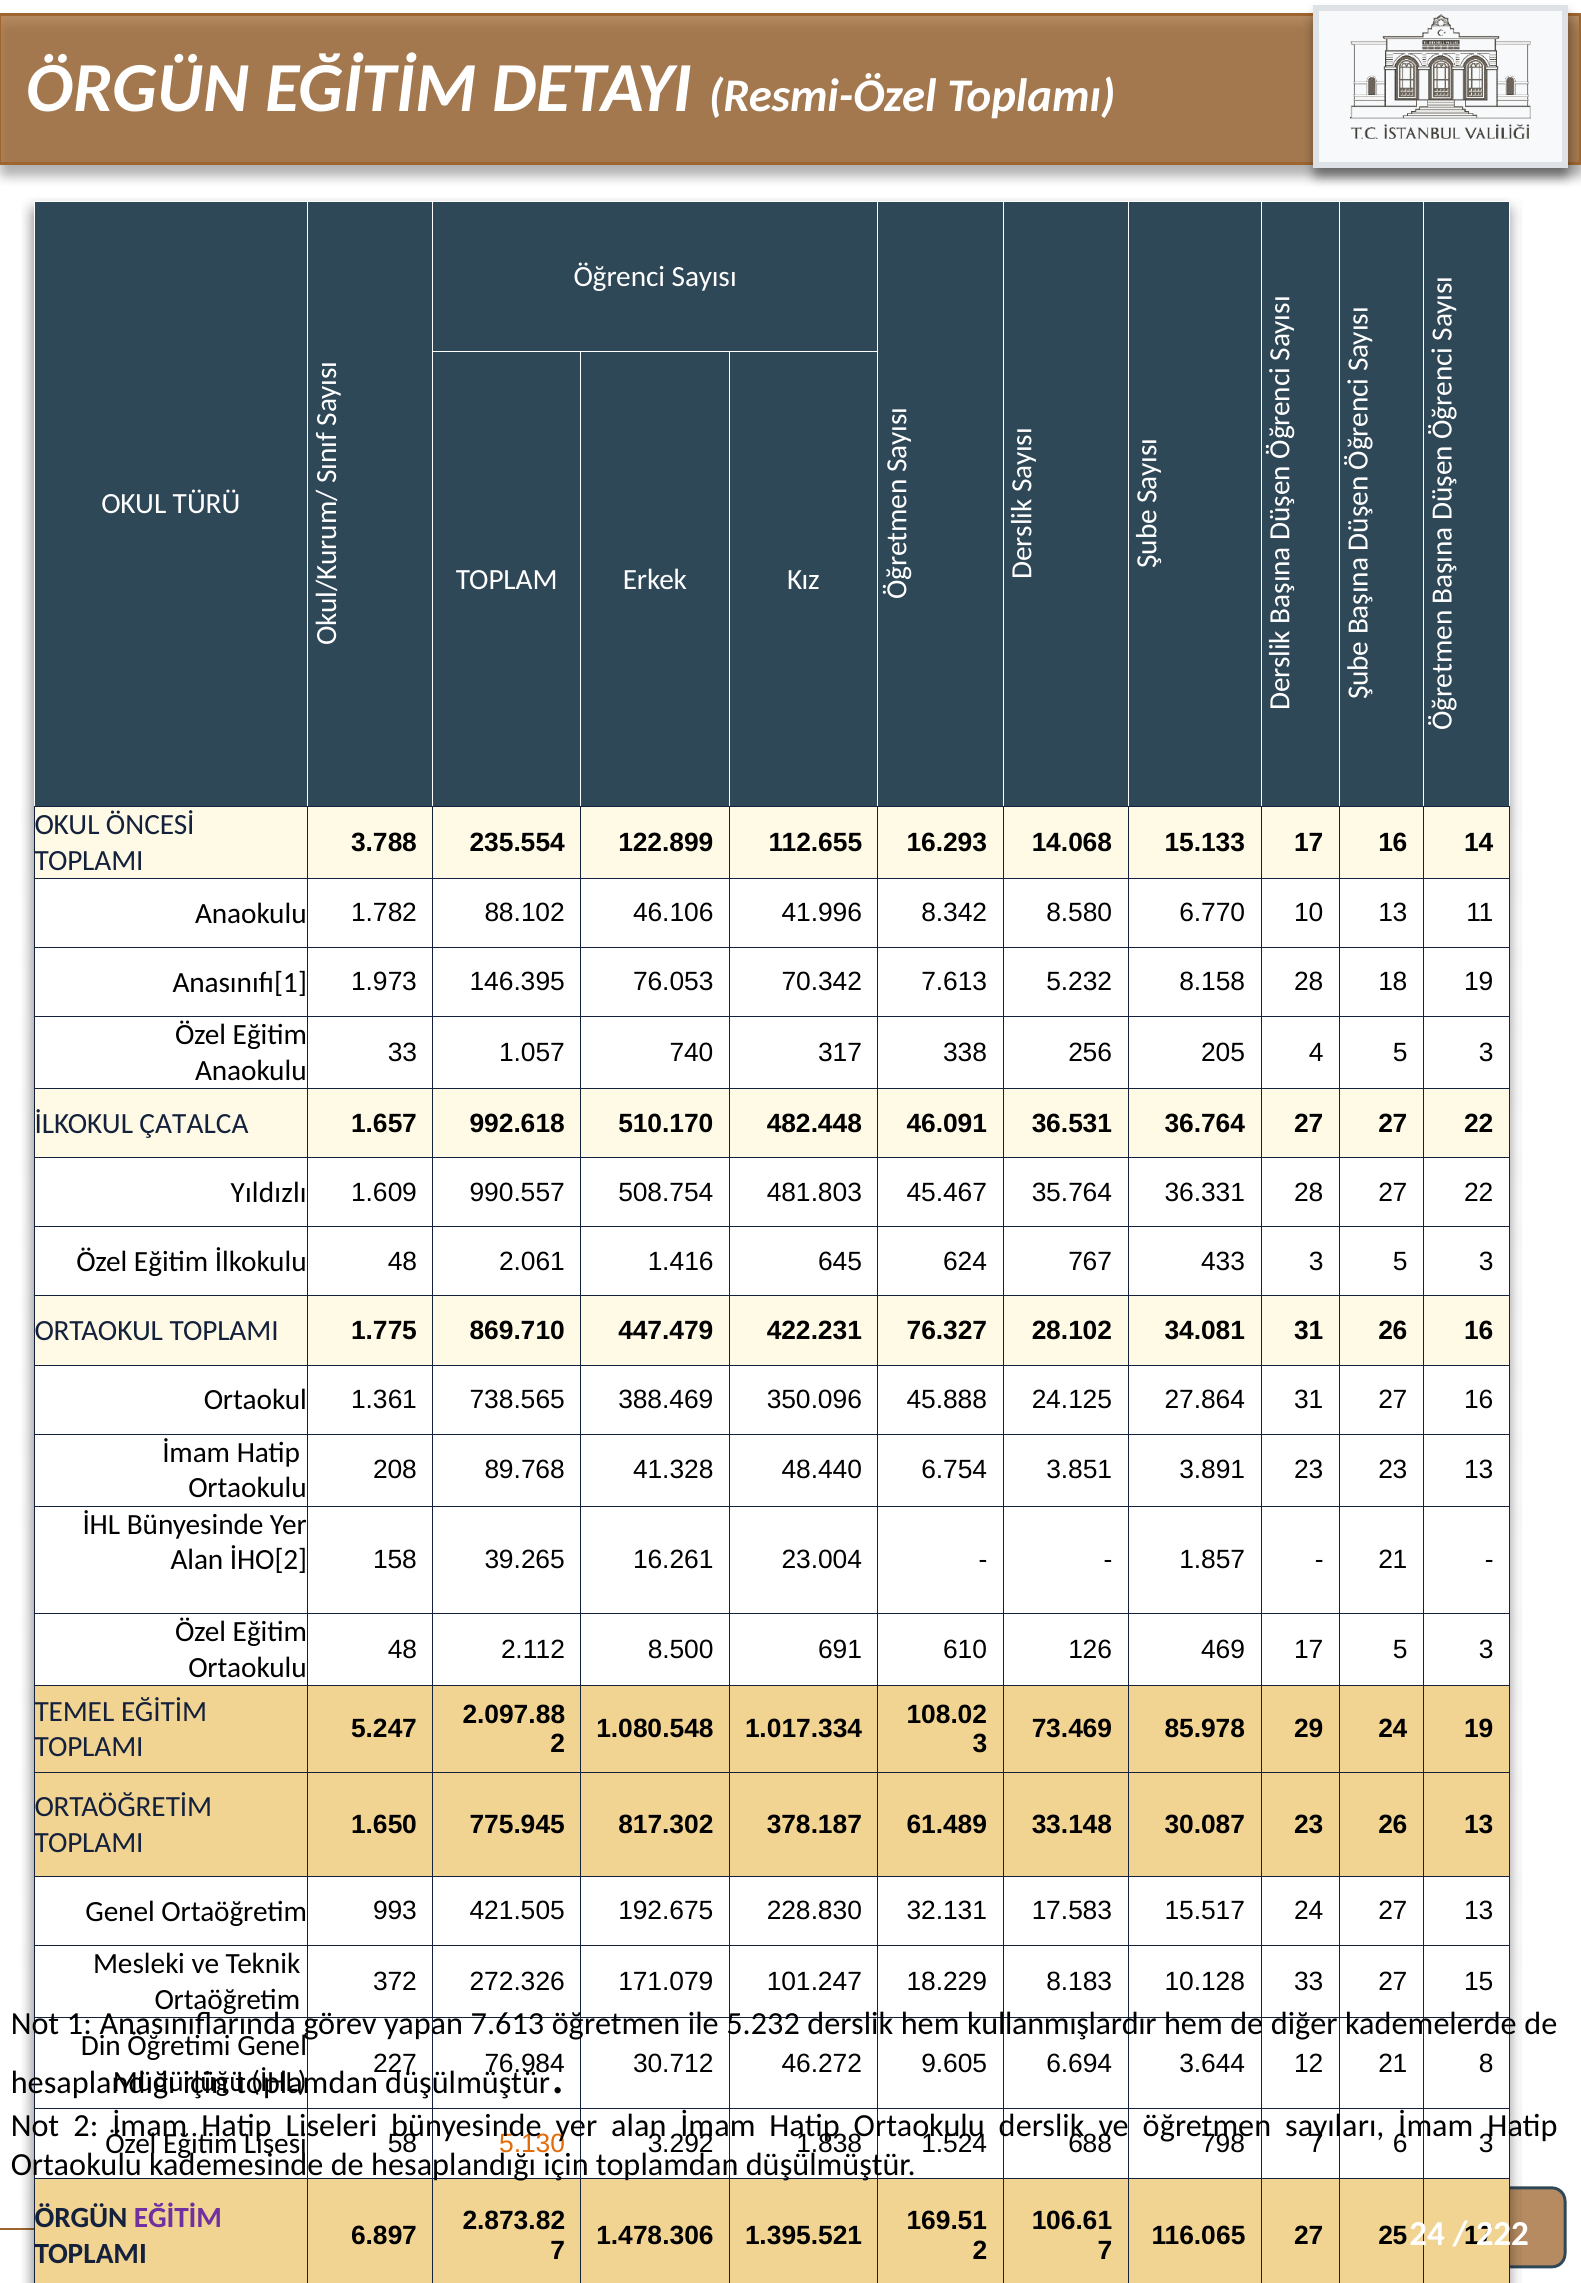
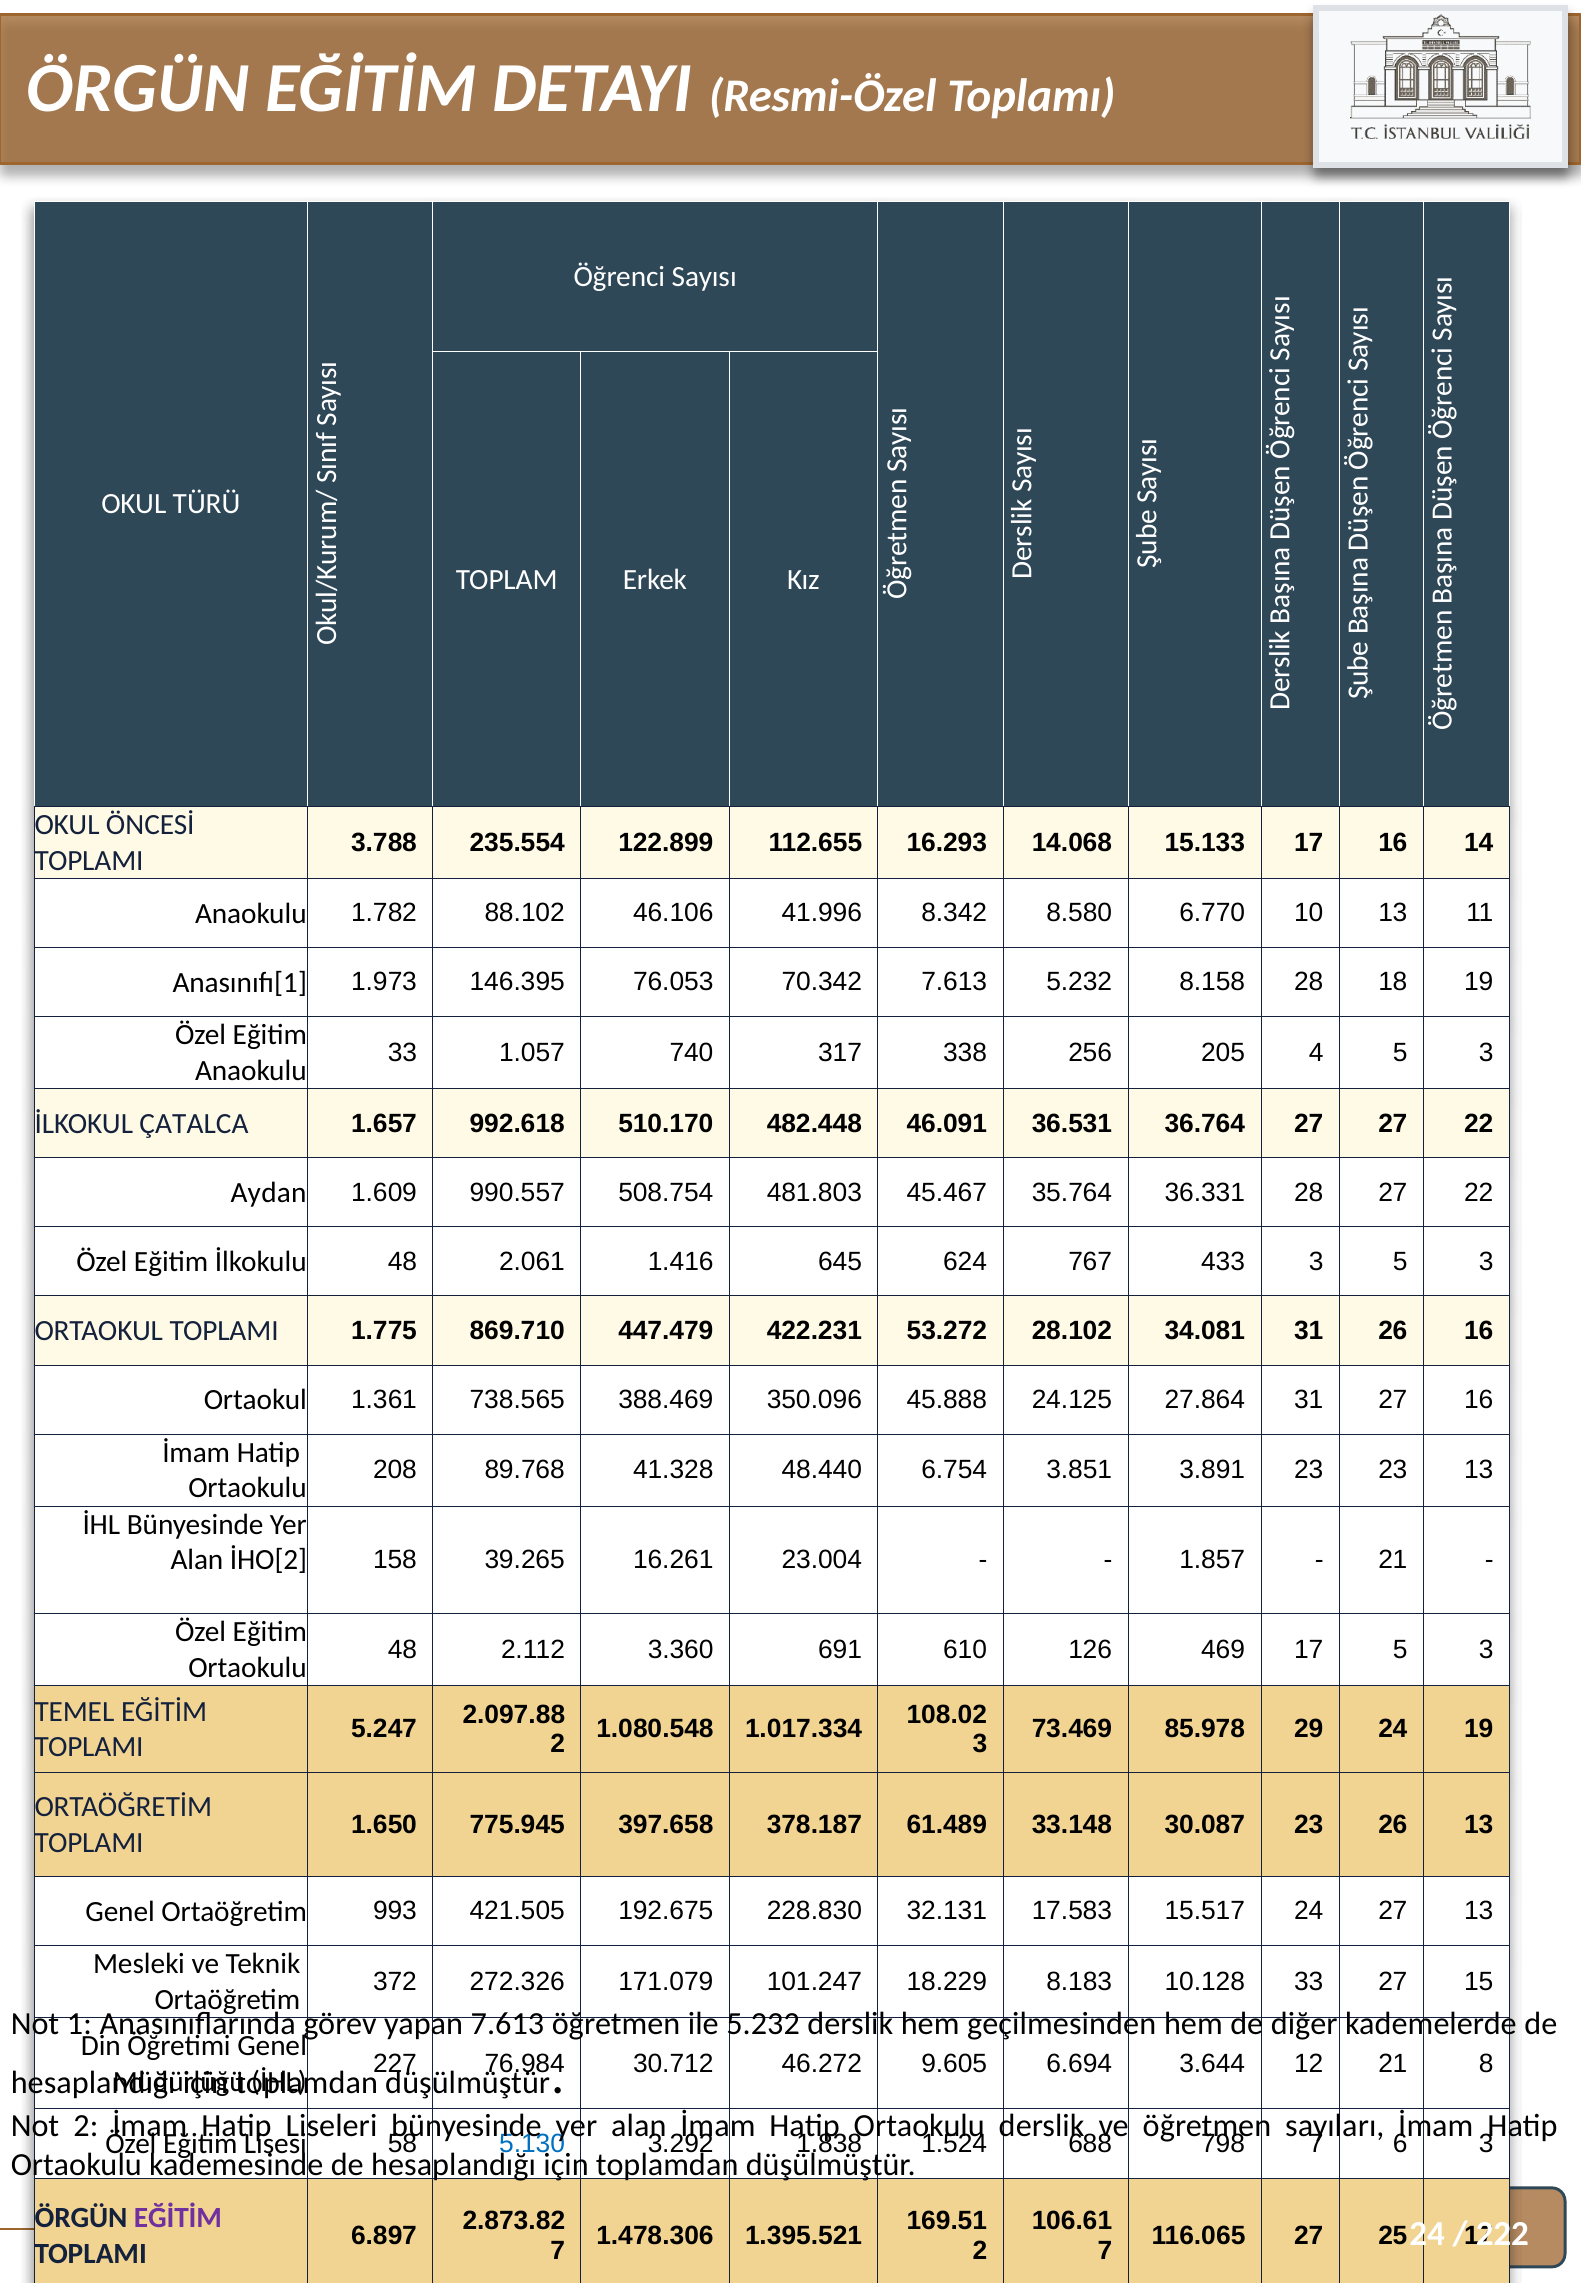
Yıldızlı: Yıldızlı -> Aydan (269, 1193)
76.327: 76.327 -> 53.272 (947, 1331)
8.500: 8.500 -> 3.360 (681, 1650)
817.302: 817.302 -> 397.658 (666, 1825)
kullanmışlardır: kullanmışlardır -> geçilmesinden (1062, 2025)
5.130 colour: orange -> blue (532, 2144)
